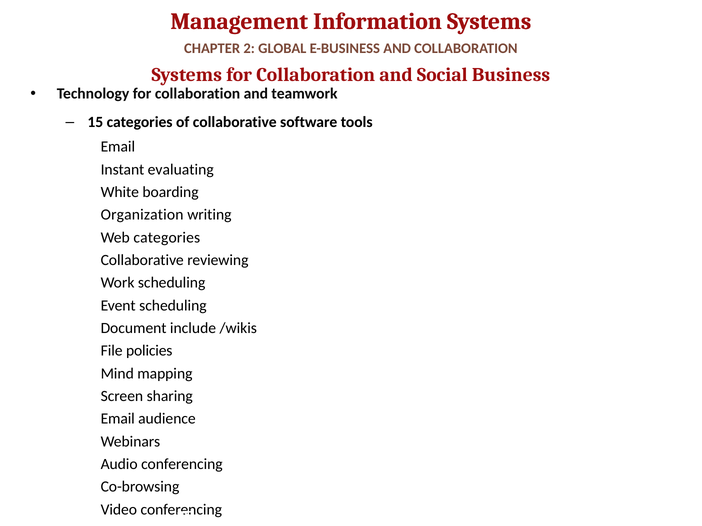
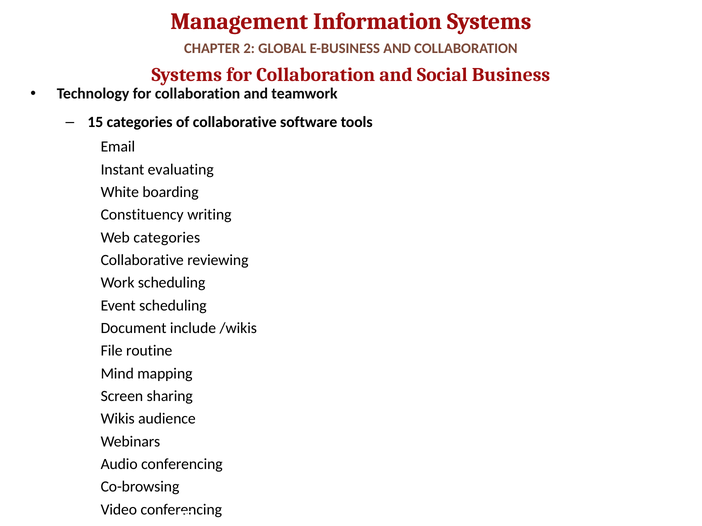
Organization: Organization -> Constituency (142, 215)
policies: policies -> routine (149, 351)
Email: Email -> Wikis (118, 419)
